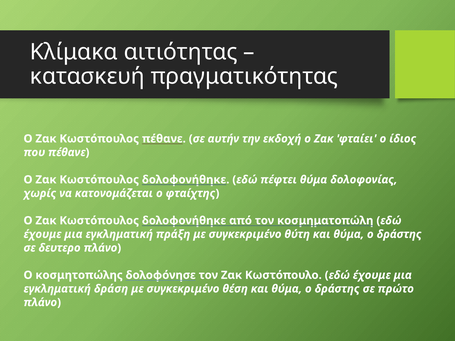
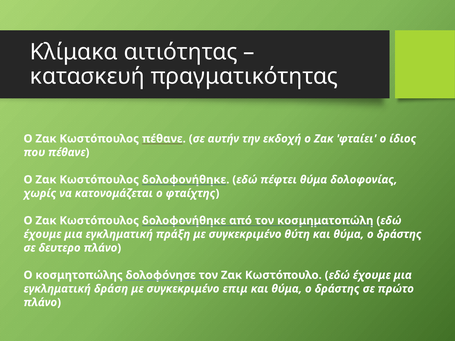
θέση: θέση -> επιμ (235, 289)
